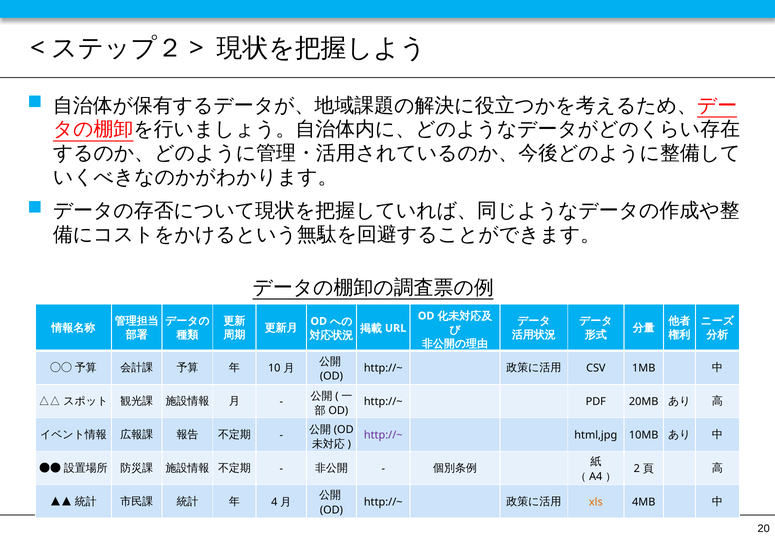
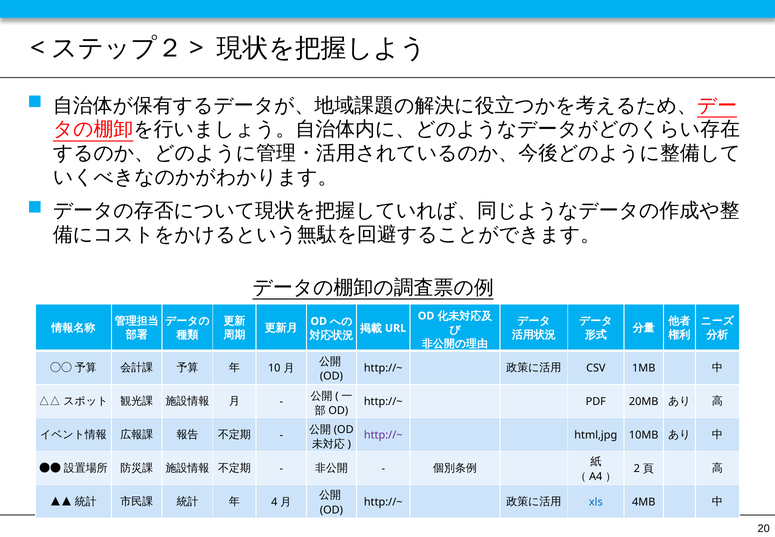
xls colour: orange -> blue (596, 502)
